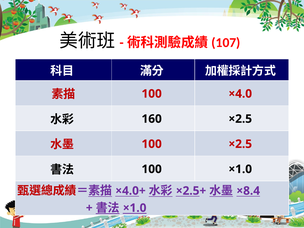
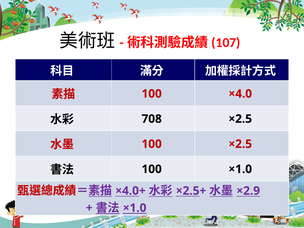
160: 160 -> 708 (152, 119)
×8.4: ×8.4 -> ×2.9 (248, 191)
